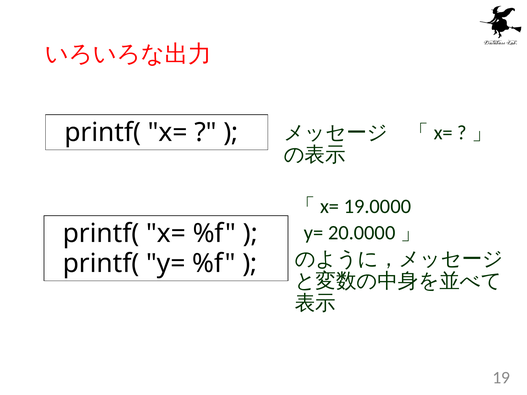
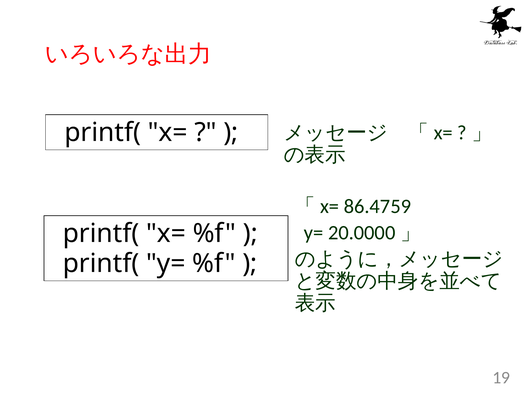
19.0000: 19.0000 -> 86.4759 (377, 207)
